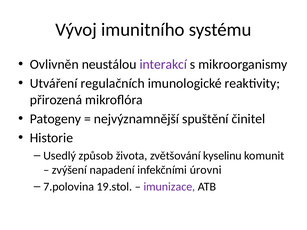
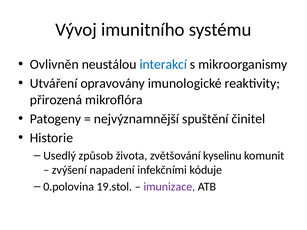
interakcí colour: purple -> blue (163, 64)
regulačních: regulačních -> opravovány (113, 84)
úrovni: úrovni -> kóduje (206, 170)
7.polovina: 7.polovina -> 0.polovina (69, 187)
